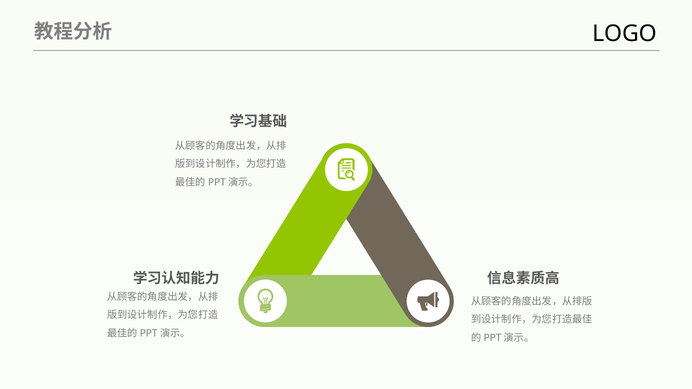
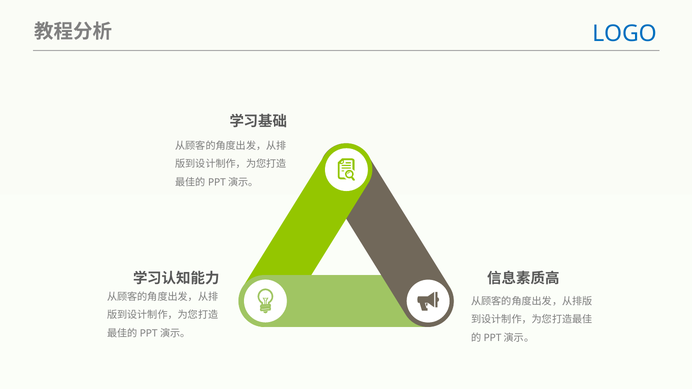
LOGO colour: black -> blue (624, 34)
